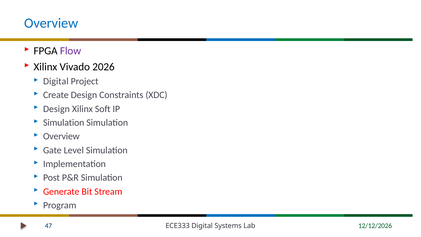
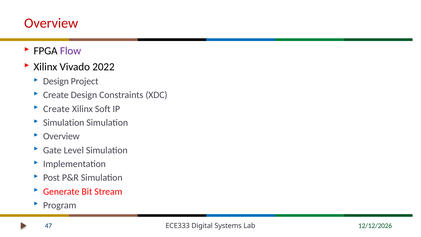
Overview colour: blue -> red (51, 23)
2026: 2026 -> 2022 (103, 67)
Digital: Digital -> Design (56, 81)
Design: Design -> Create (56, 109)
